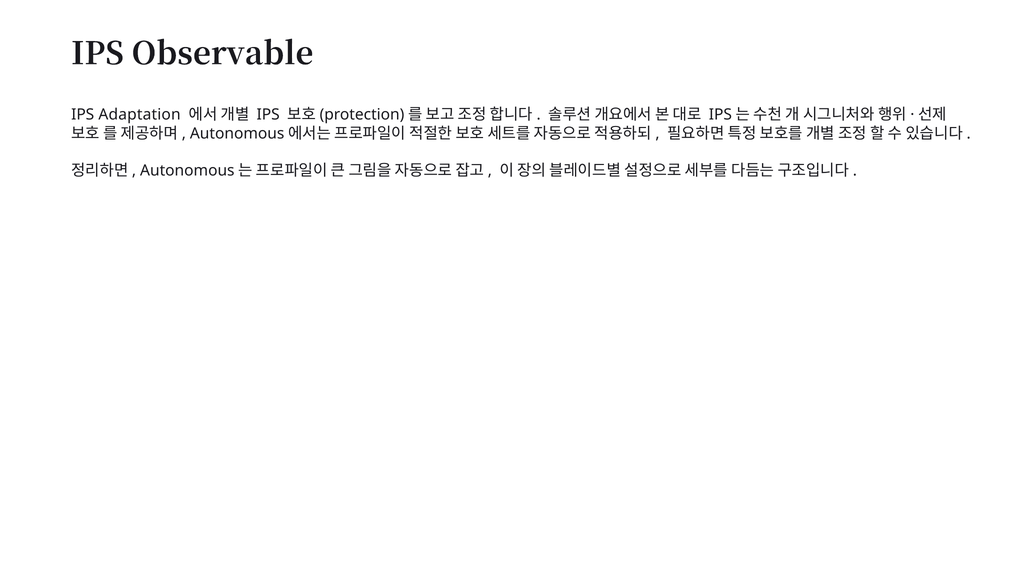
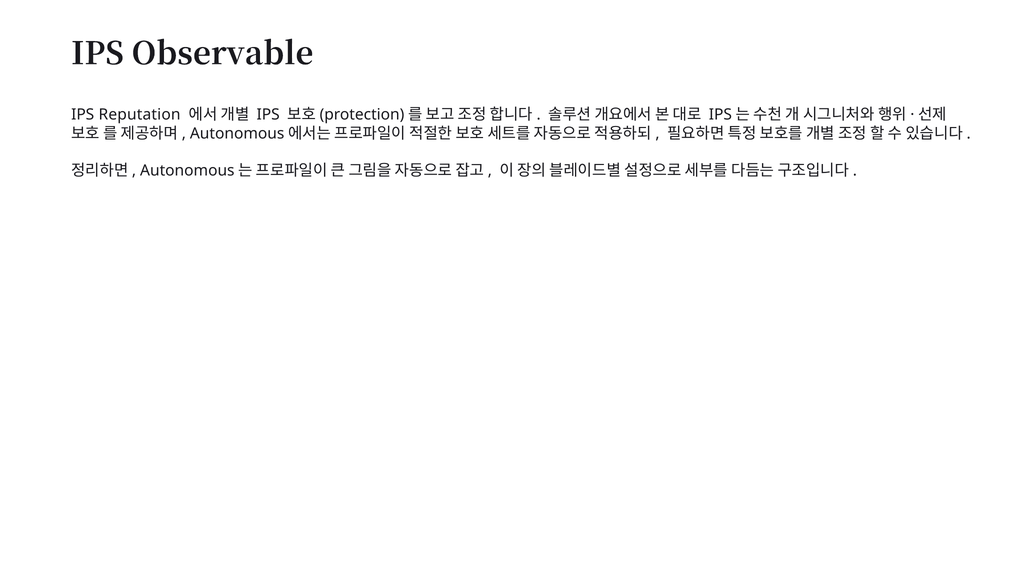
Adaptation: Adaptation -> Reputation (140, 115)
